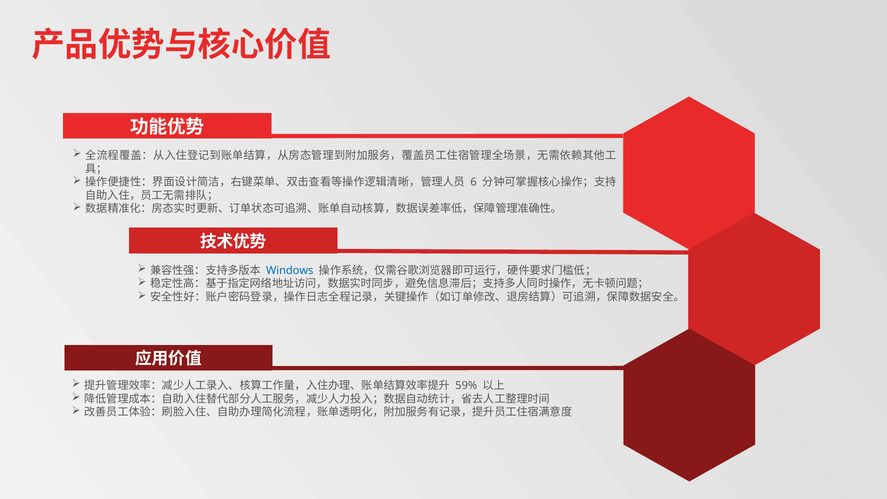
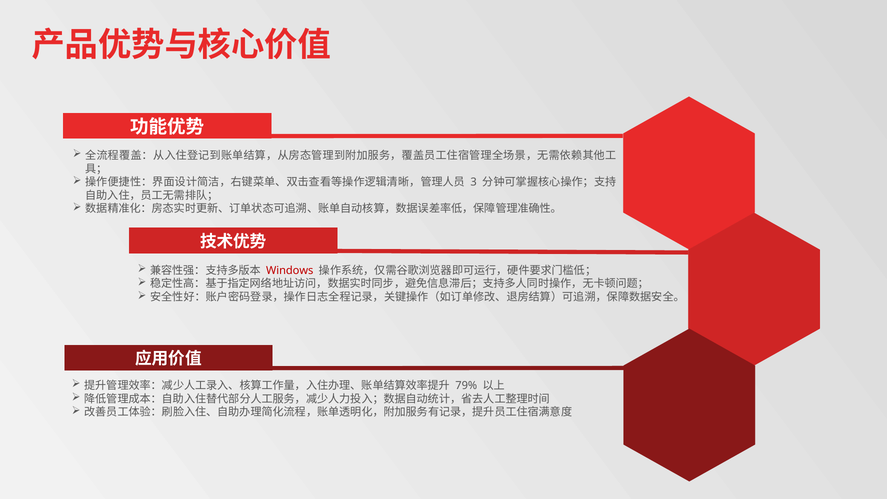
6: 6 -> 3 (474, 182)
Windows colour: blue -> red (290, 270)
59%: 59% -> 79% (466, 386)
